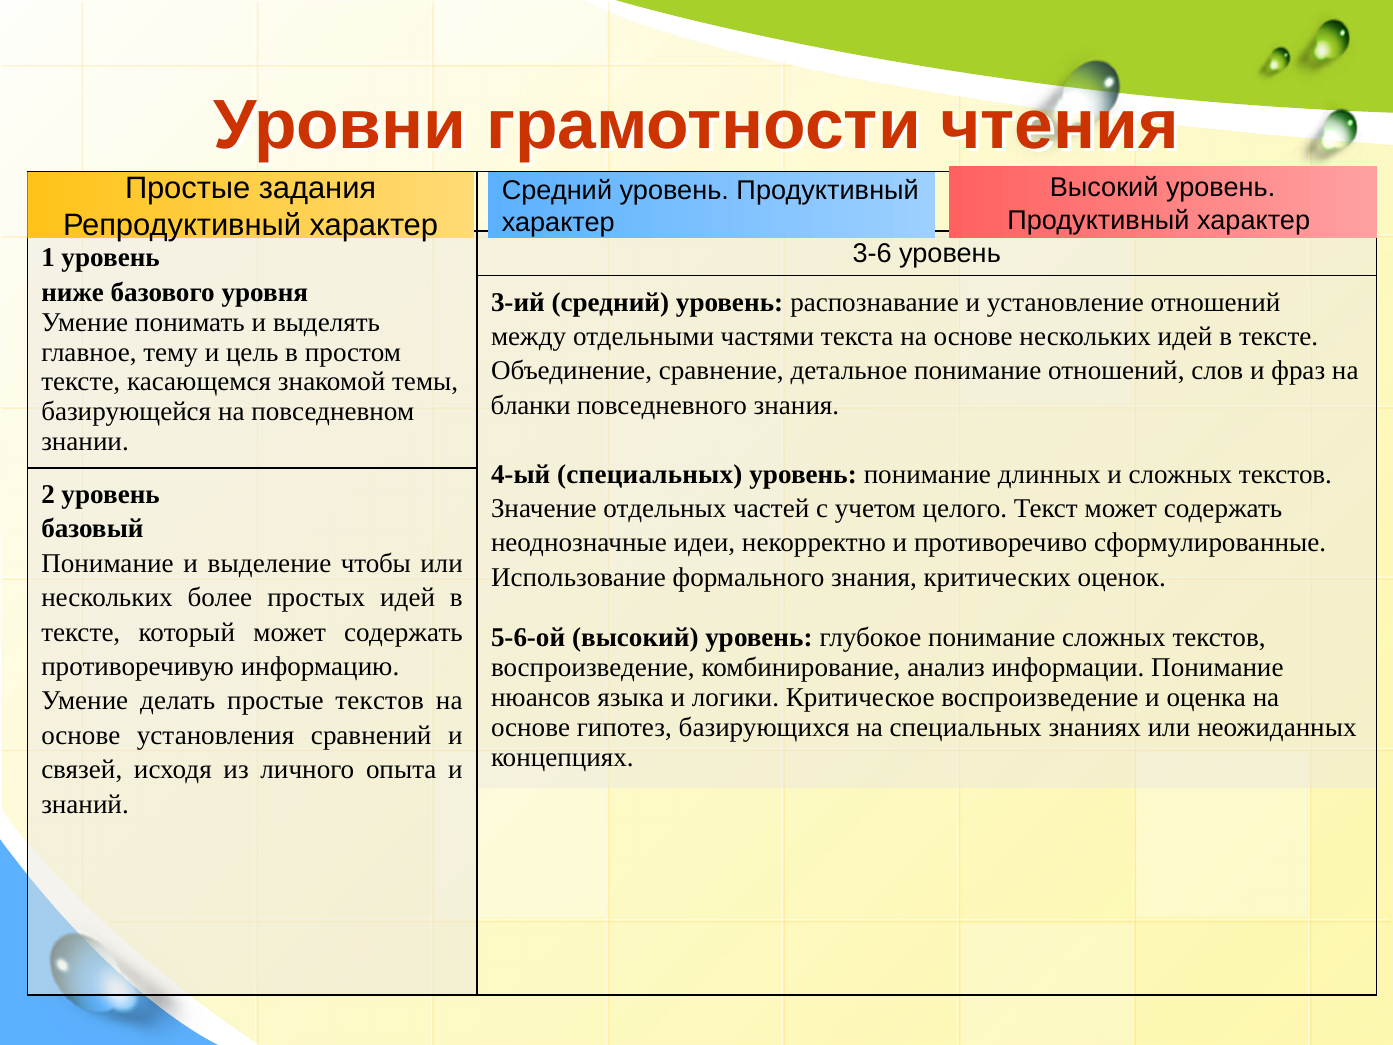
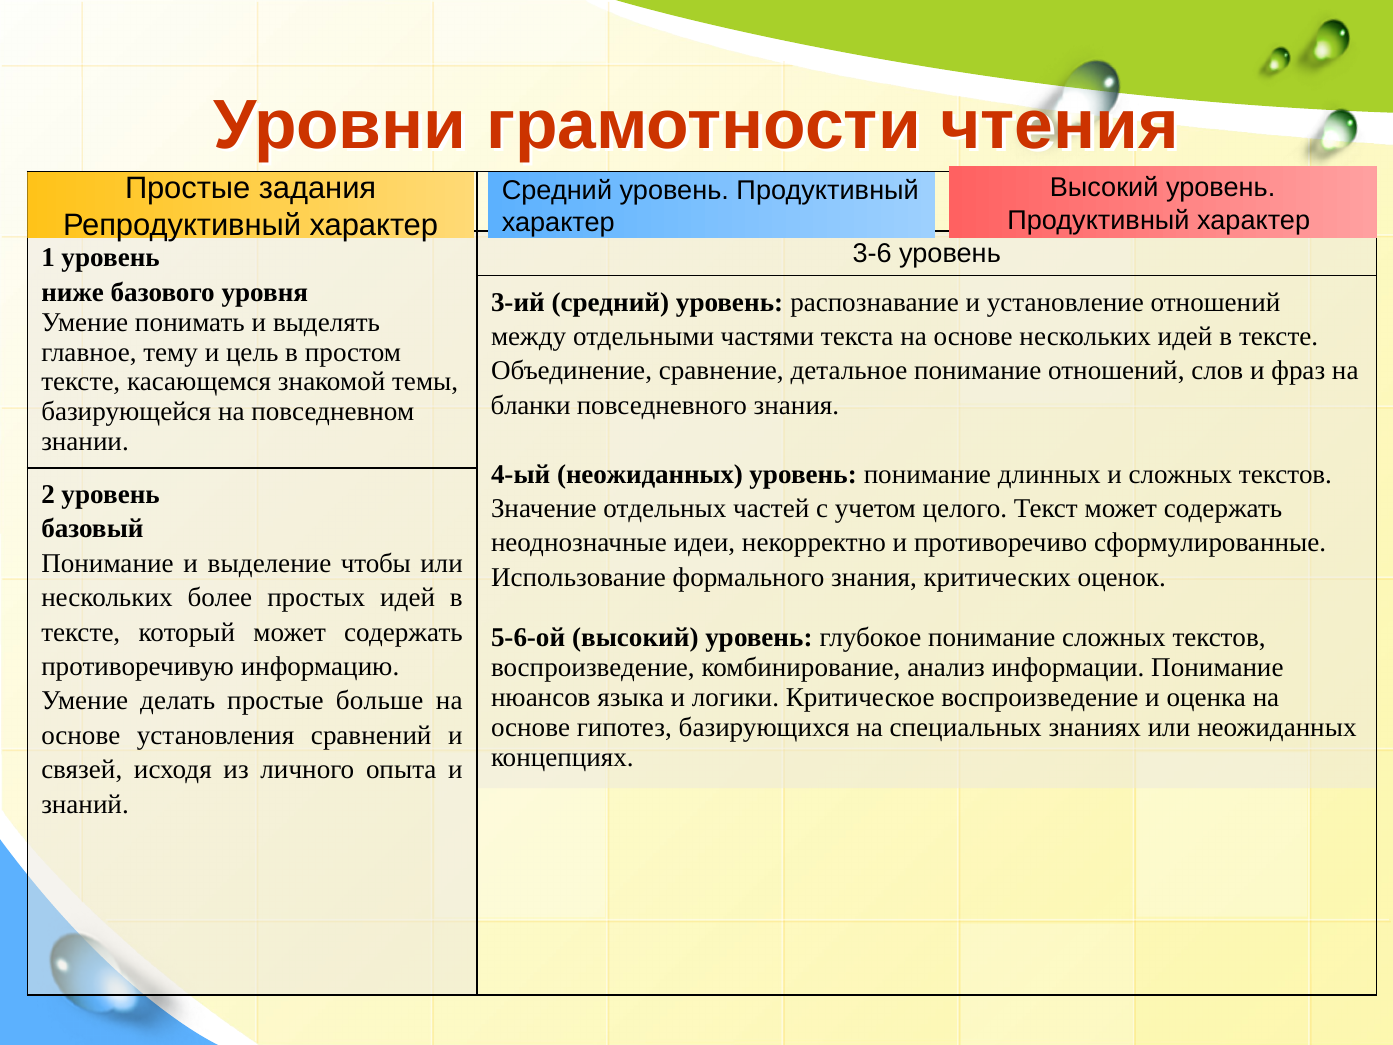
4-ый специальных: специальных -> неожиданных (650, 474)
простые текстов: текстов -> больше (380, 701)
